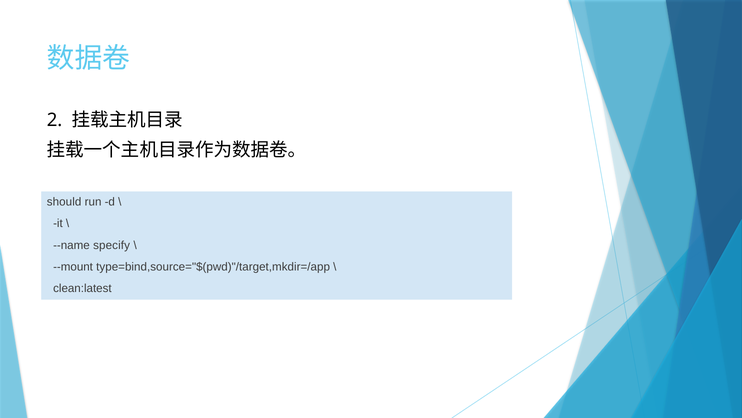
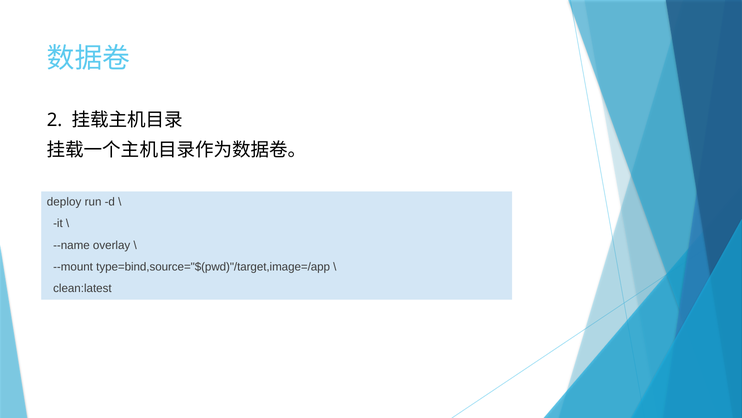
should: should -> deploy (64, 202)
specify: specify -> overlay (112, 245)
type=bind,source="$(pwd)"/target,mkdir=/app: type=bind,source="$(pwd)"/target,mkdir=/app -> type=bind,source="$(pwd)"/target,image=/app (213, 267)
